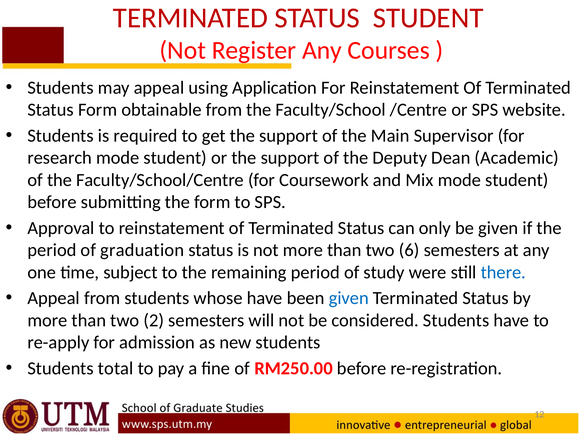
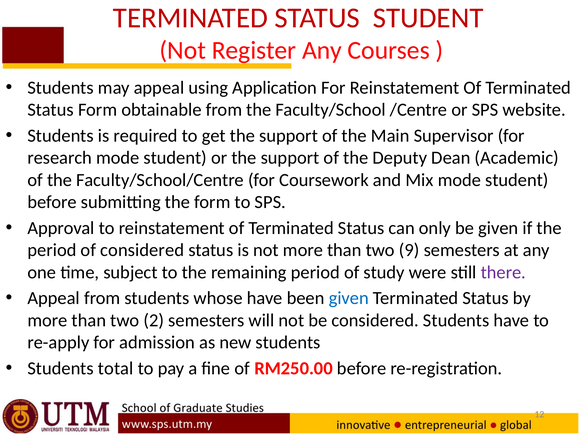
of graduation: graduation -> considered (142, 250)
6: 6 -> 9 (409, 250)
there colour: blue -> purple (503, 272)
